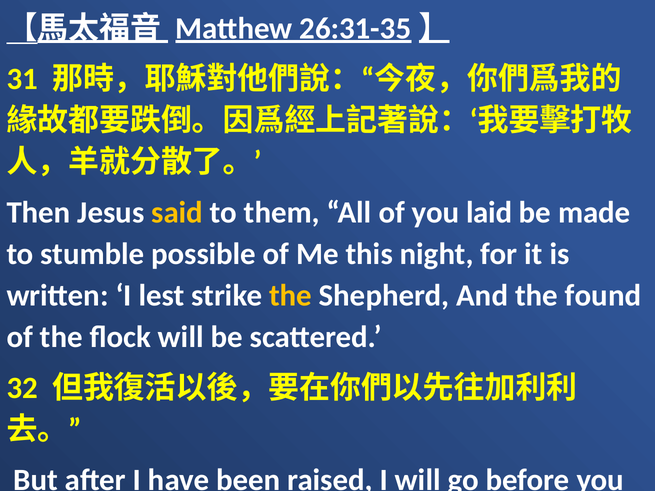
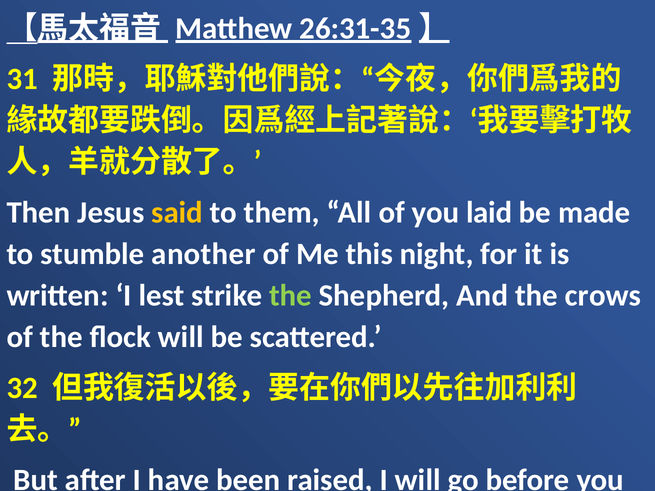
possible: possible -> another (204, 254)
the colour: yellow -> light green (290, 296)
found: found -> crows (603, 296)
